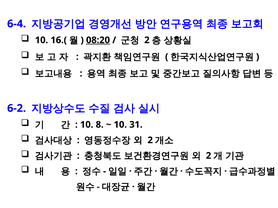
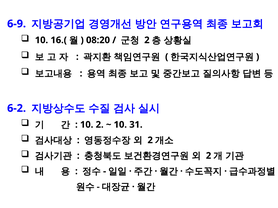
6-4: 6-4 -> 6-9 (17, 24)
08:20 underline: present -> none (98, 40)
10 8: 8 -> 2 (100, 125)
